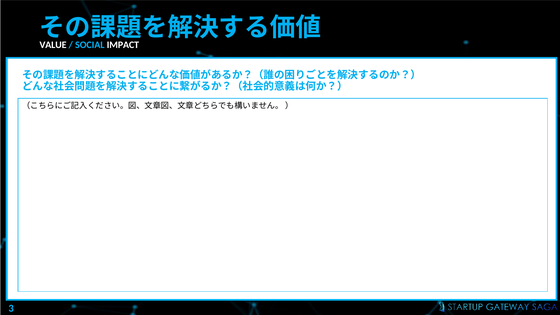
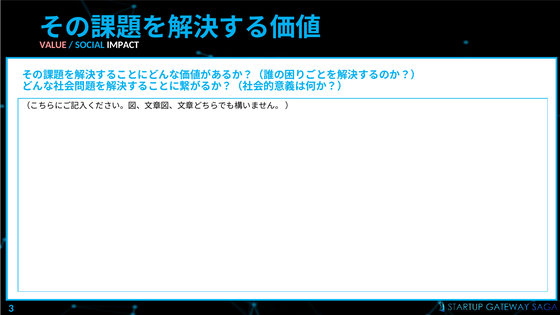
VALUE colour: white -> pink (53, 45)
